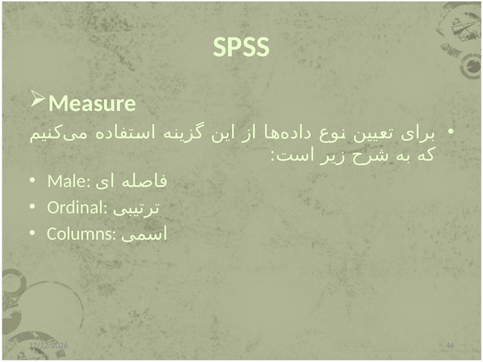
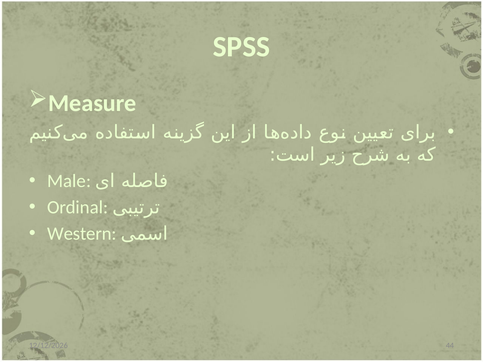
Columns: Columns -> Western (82, 234)
